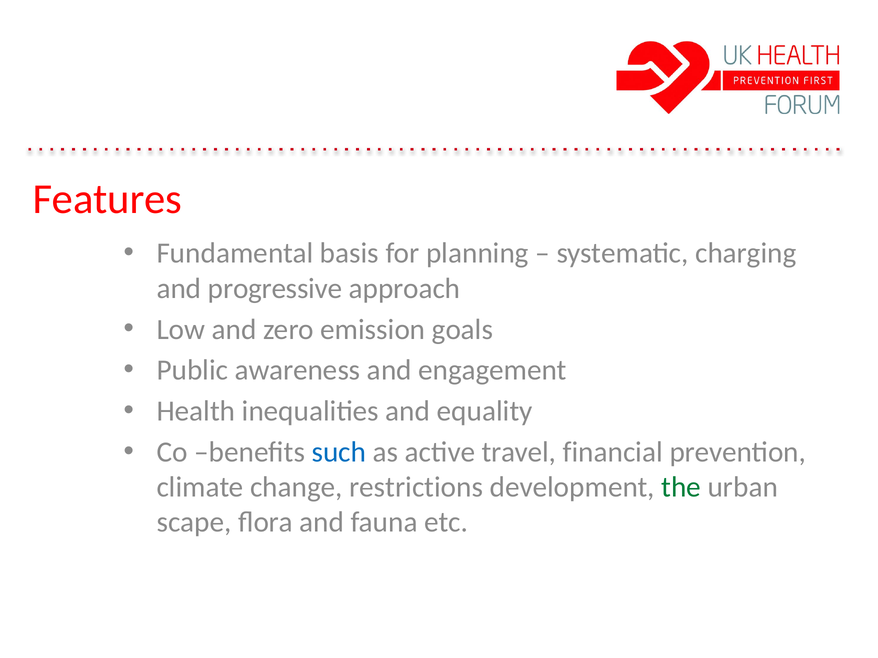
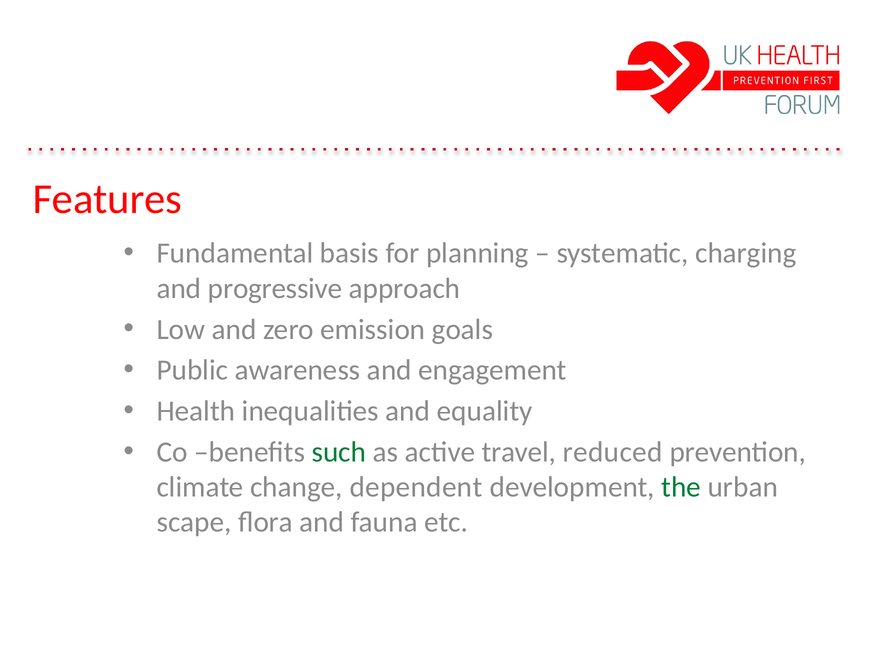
such colour: blue -> green (339, 452)
financial: financial -> reduced (613, 452)
restrictions: restrictions -> dependent (416, 488)
